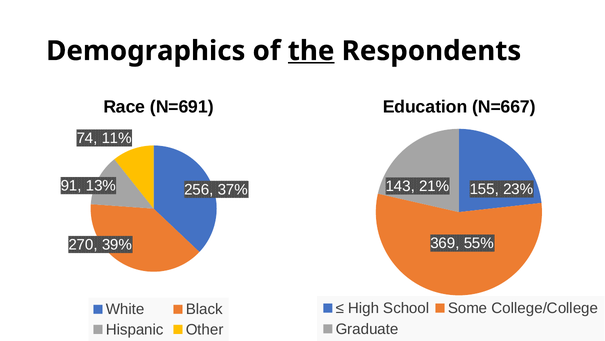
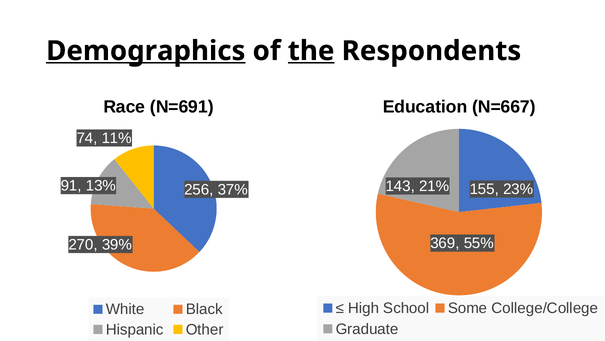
Demographics underline: none -> present (146, 51)
